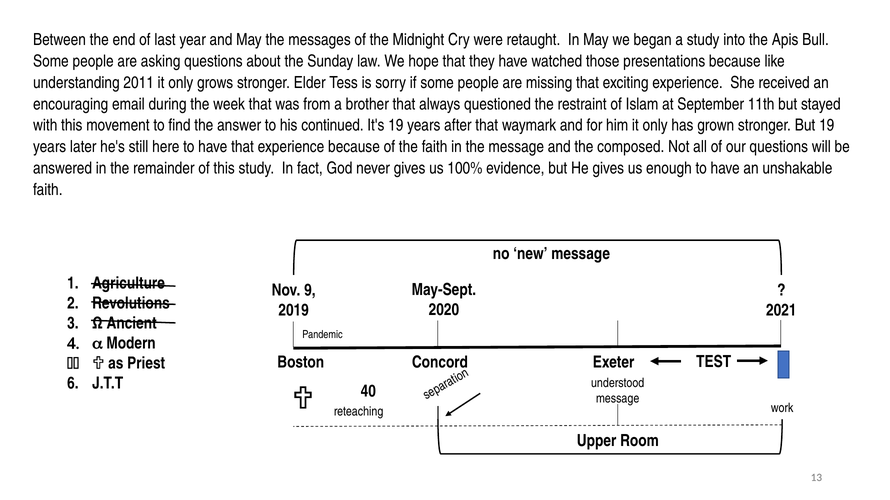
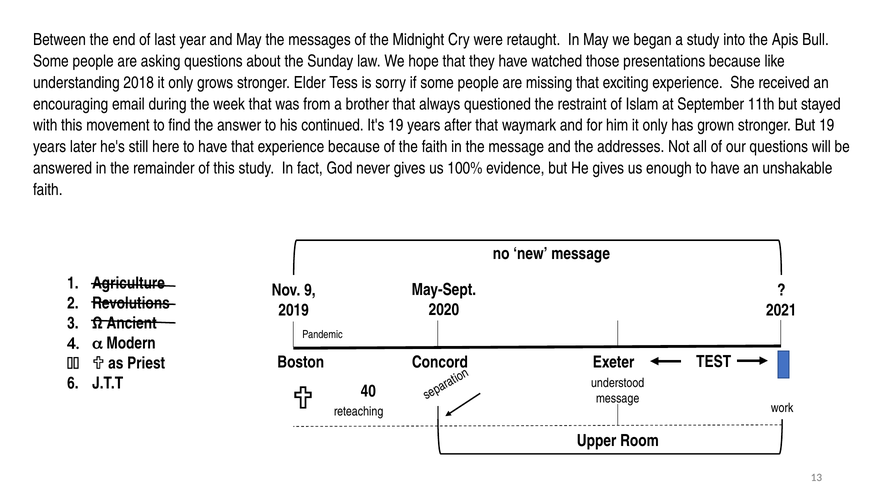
2011: 2011 -> 2018 (139, 83)
composed: composed -> addresses (631, 147)
